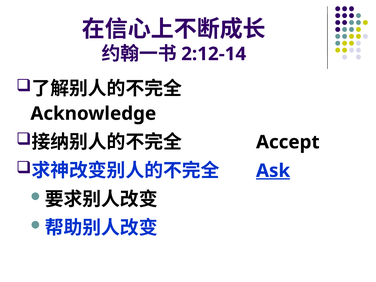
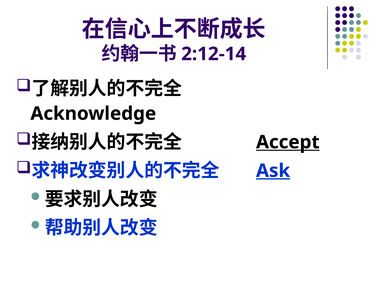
Accept underline: none -> present (288, 142)
